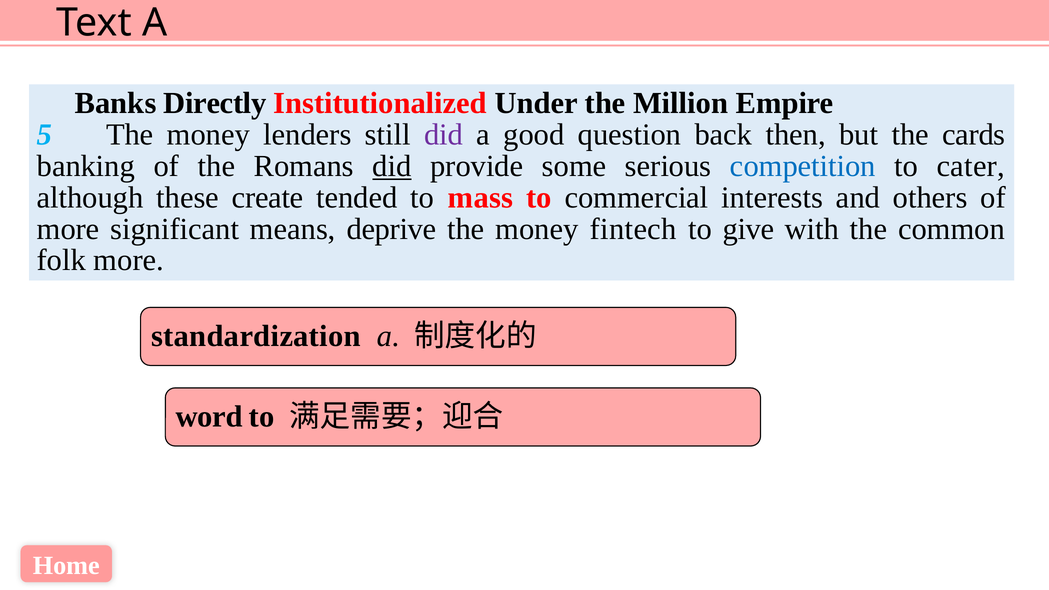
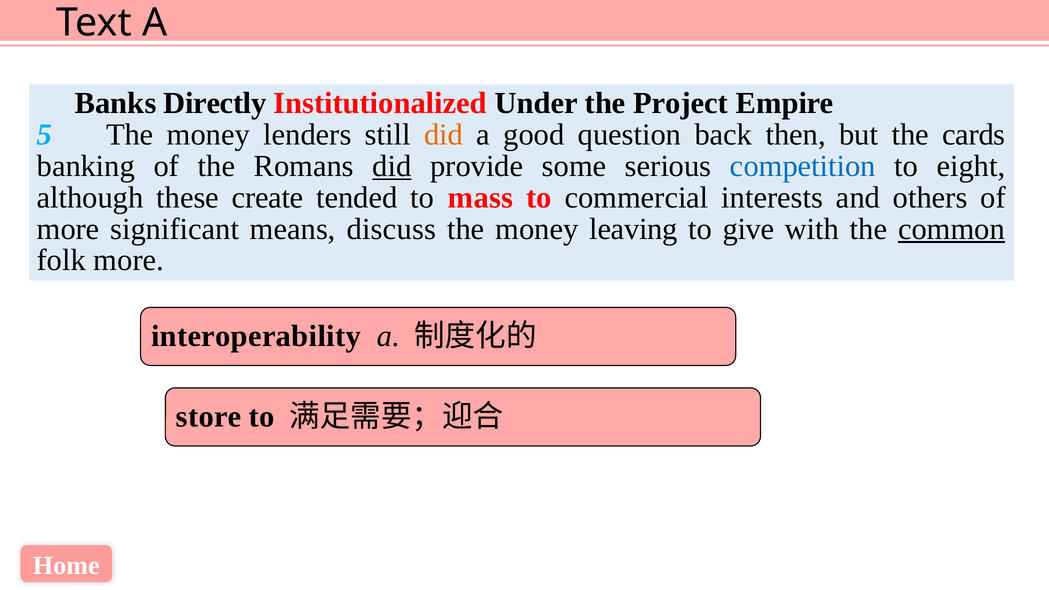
Million: Million -> Project (681, 103)
did colour: purple -> orange (444, 135)
cater: cater -> eight (971, 166)
deprive: deprive -> discuss (391, 229)
fintech: fintech -> leaving (634, 229)
common underline: none -> present (952, 229)
standardization: standardization -> interoperability (256, 336)
word: word -> store (209, 417)
